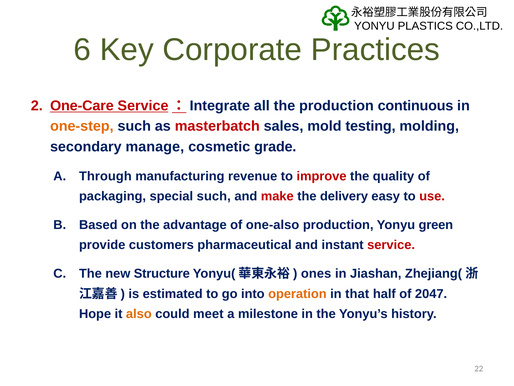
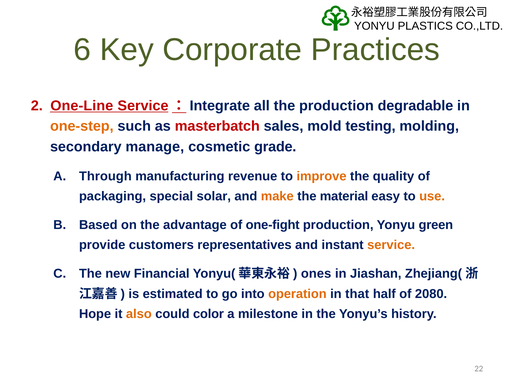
One-Care: One-Care -> One-Line (82, 106)
continuous: continuous -> degradable (415, 106)
improve colour: red -> orange (322, 176)
special such: such -> solar (214, 196)
make colour: red -> orange (277, 196)
delivery: delivery -> material (344, 196)
use colour: red -> orange (432, 196)
one-also: one-also -> one-fight (273, 225)
pharmaceutical: pharmaceutical -> representatives (245, 245)
service colour: red -> orange (391, 245)
Structure: Structure -> Financial (162, 273)
2047: 2047 -> 2080 (431, 293)
meet: meet -> color (208, 313)
